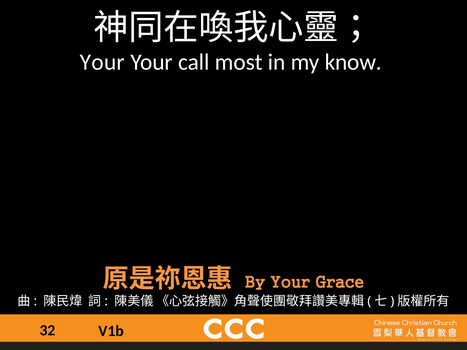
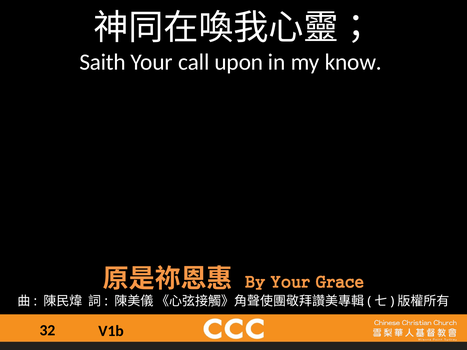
Your: Your -> Saith (103, 62)
most: most -> upon (239, 62)
